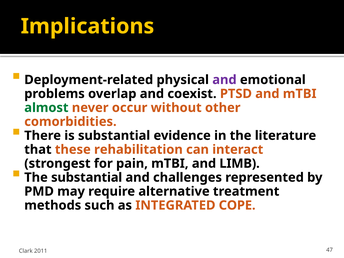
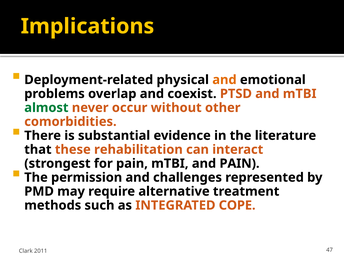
and colour: purple -> orange (224, 80)
and LIMB: LIMB -> PAIN (240, 163)
The substantial: substantial -> permission (87, 177)
